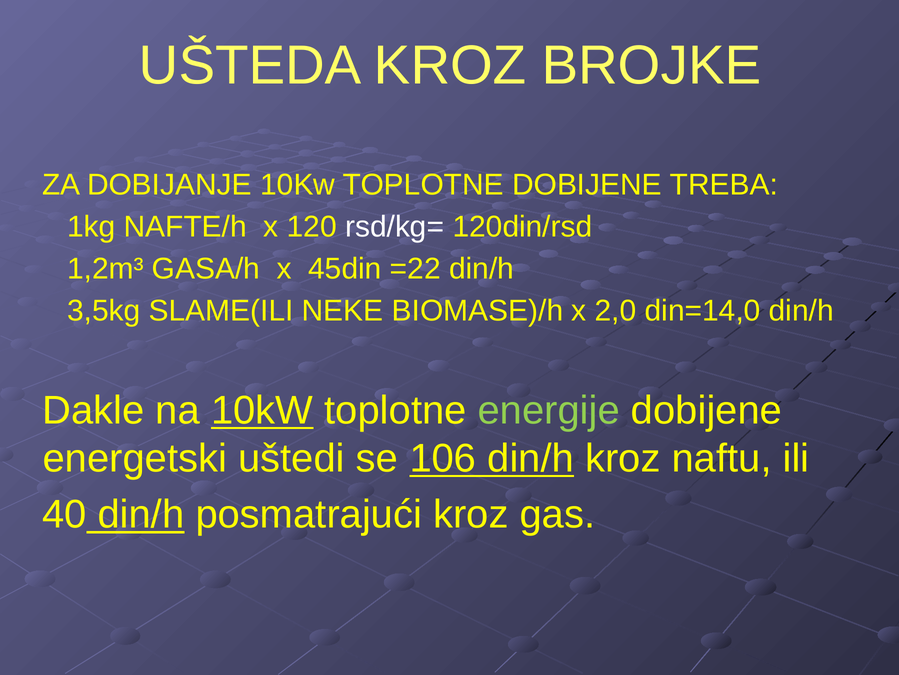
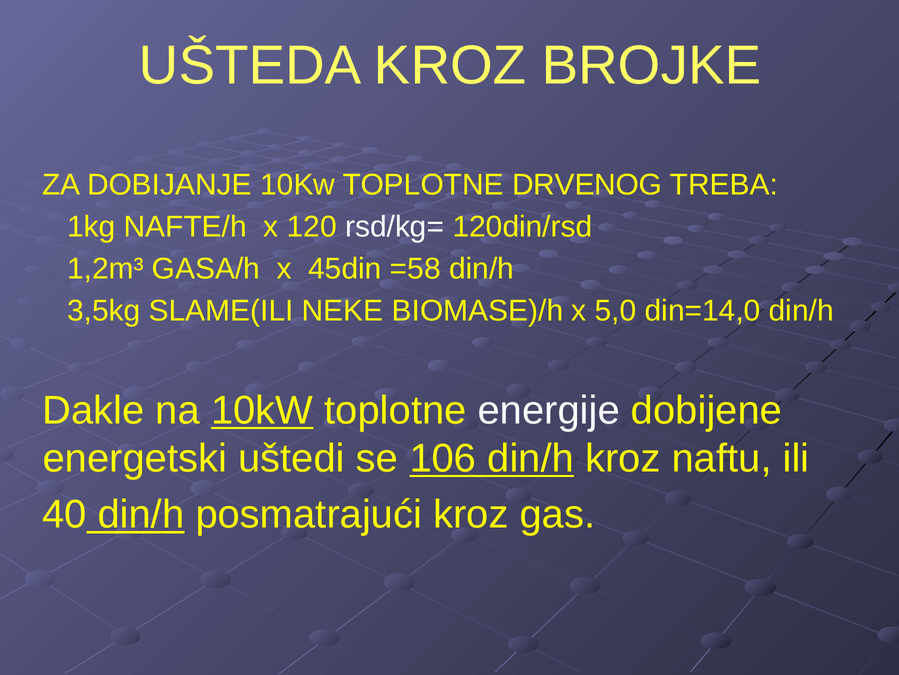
TOPLOTNE DOBIJENE: DOBIJENE -> DRVENOG (587, 185)
=22: =22 -> =58 (415, 269)
2,0: 2,0 -> 5,0 (616, 311)
energije colour: light green -> white (549, 410)
